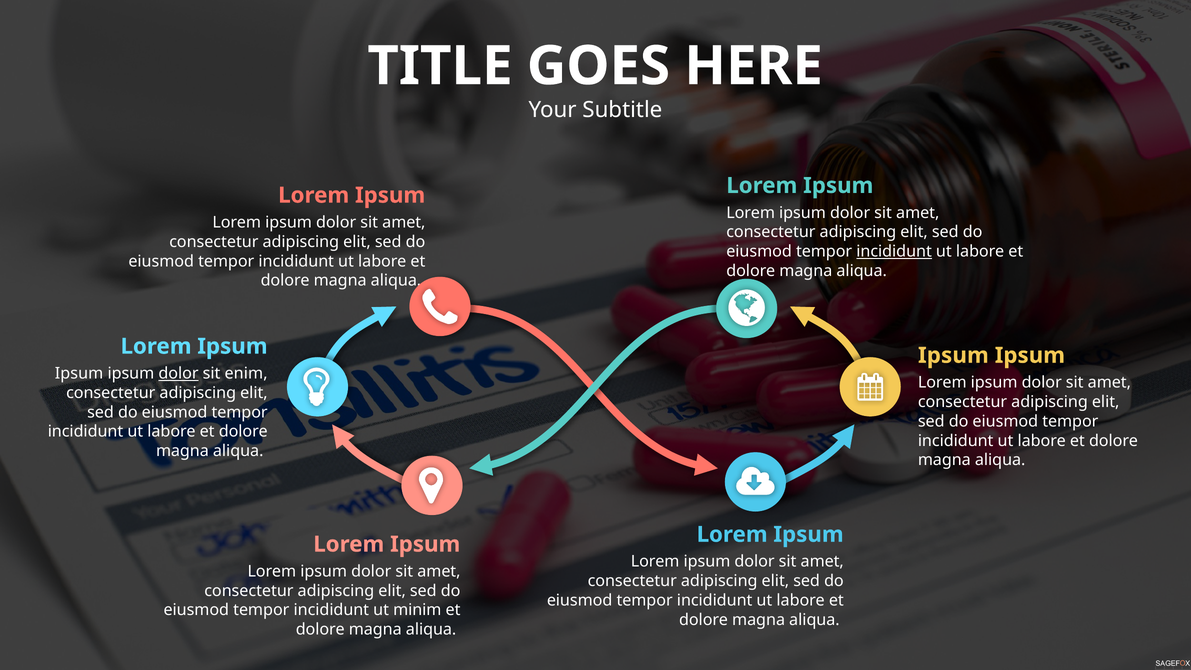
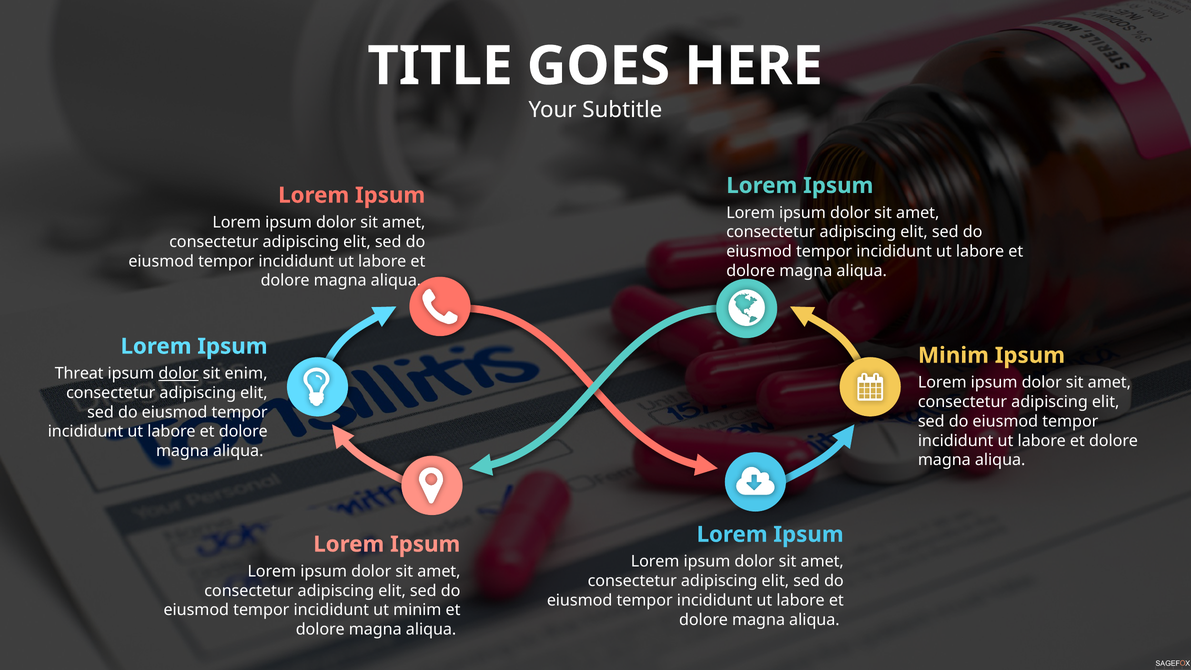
incididunt underline: present -> none (894, 251)
Ipsum: Ipsum -> Minim (953, 355)
Ipsum: Ipsum -> Threat (79, 373)
